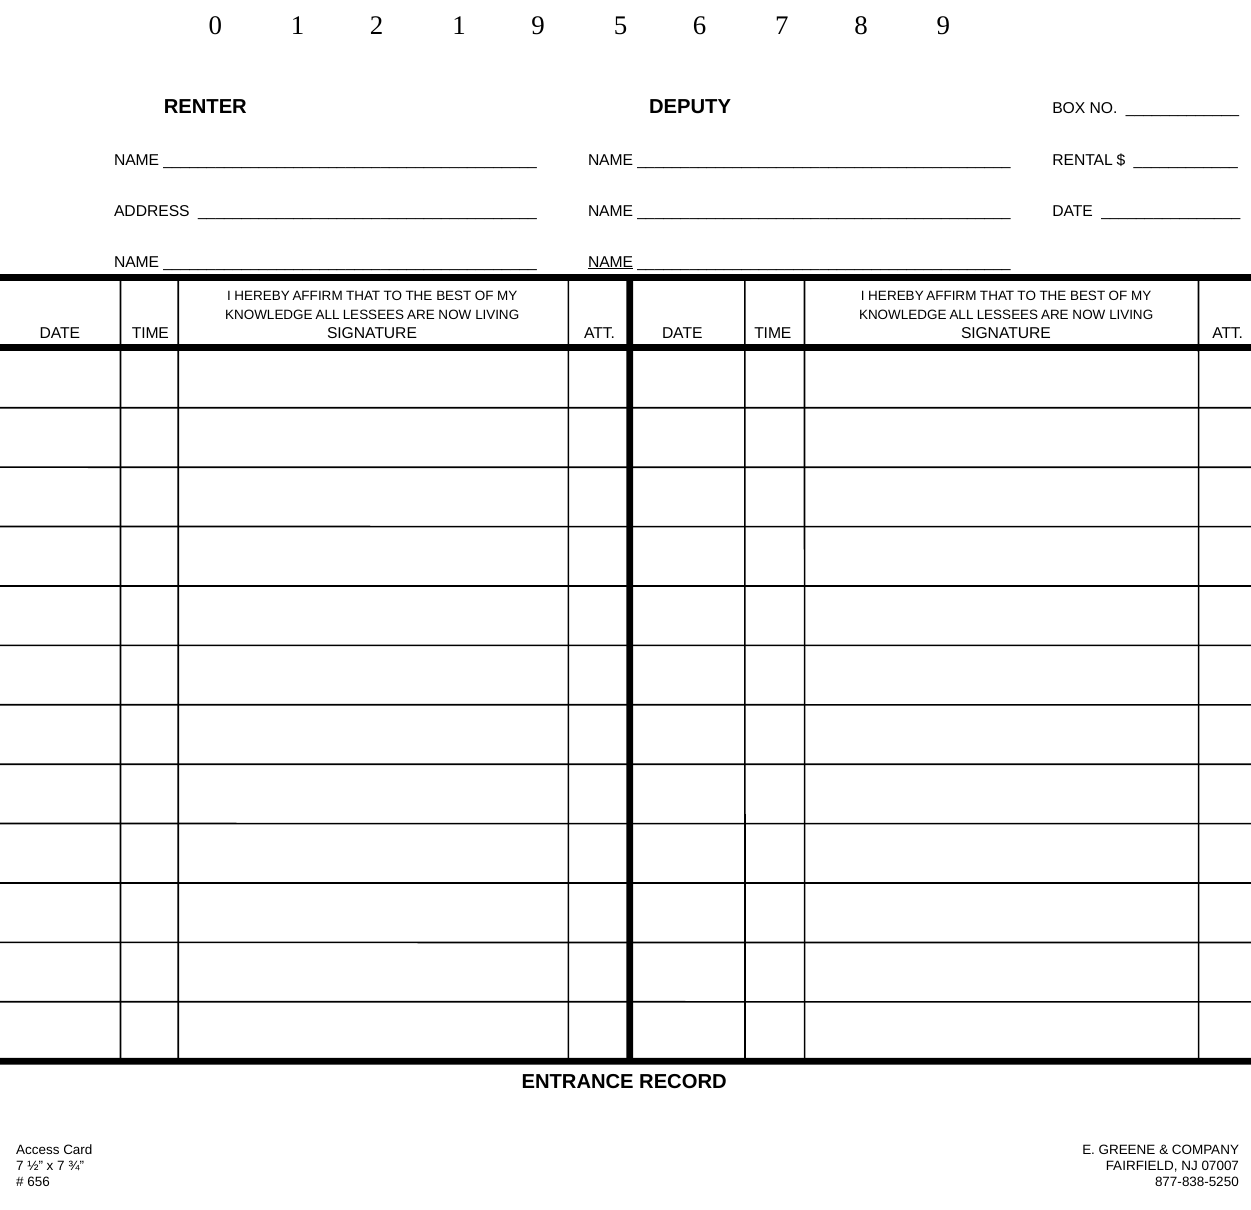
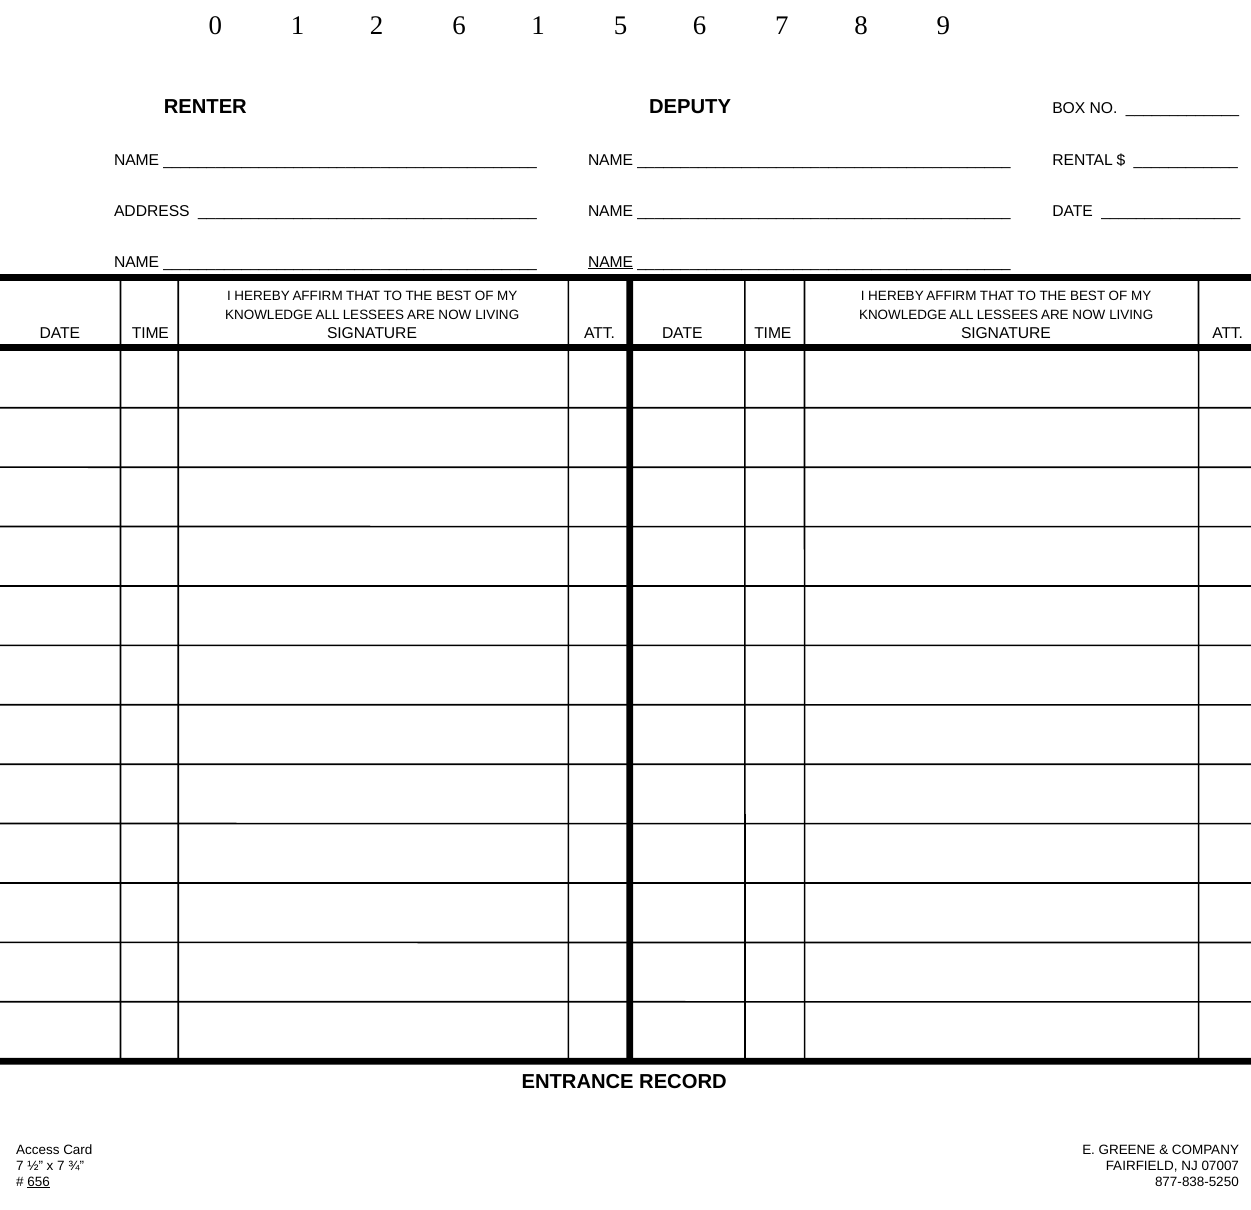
1: 1 -> 6 (459, 26)
2 9: 9 -> 1 (538, 26)
656 underline: none -> present (39, 1183)
